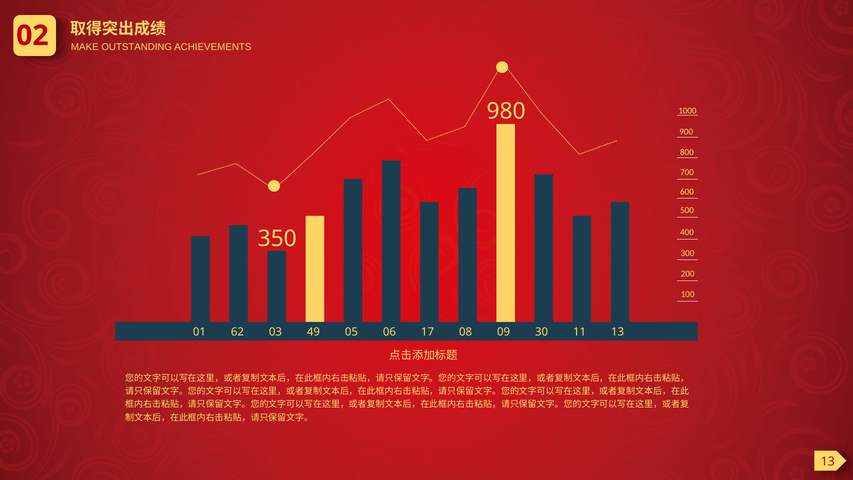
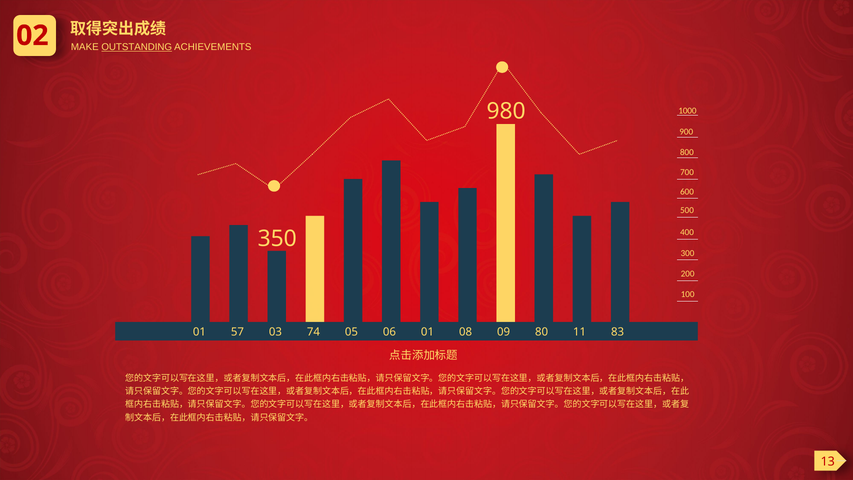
OUTSTANDING underline: none -> present (137, 47)
62: 62 -> 57 (237, 332)
49: 49 -> 74 (313, 332)
06 17: 17 -> 01 (428, 332)
30: 30 -> 80 (542, 332)
11 13: 13 -> 83 (618, 332)
